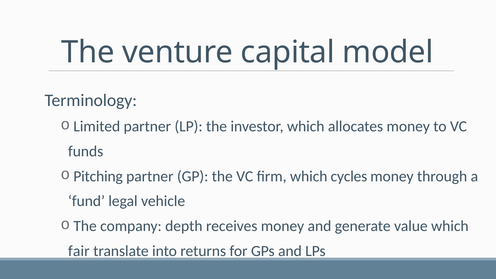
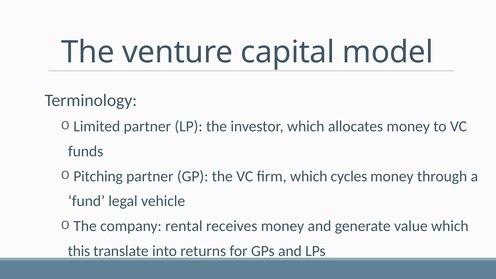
depth: depth -> rental (184, 226)
fair: fair -> this (79, 251)
